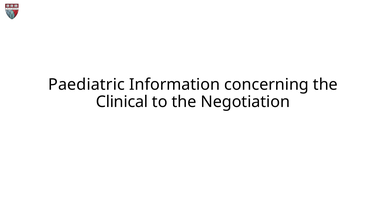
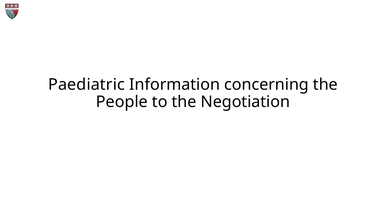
Clinical: Clinical -> People (122, 102)
